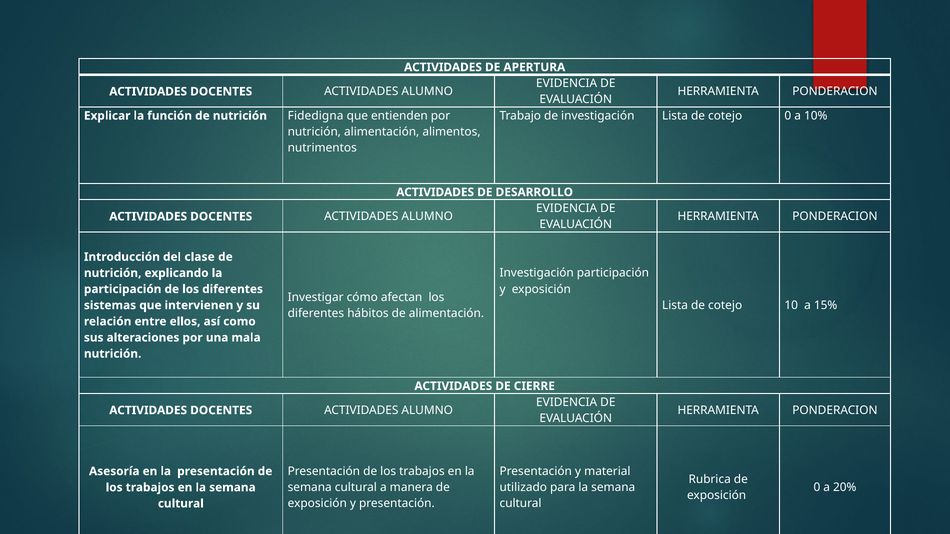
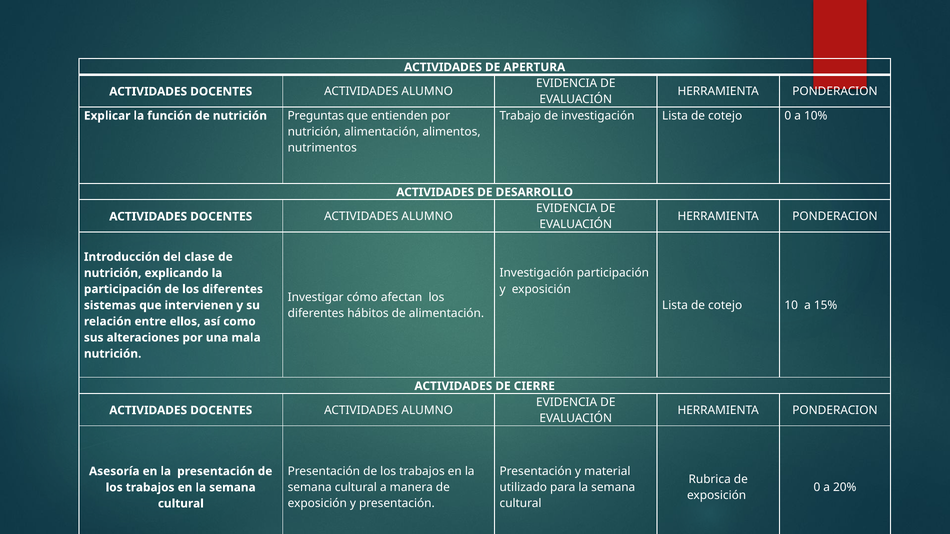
Fidedigna: Fidedigna -> Preguntas (316, 116)
